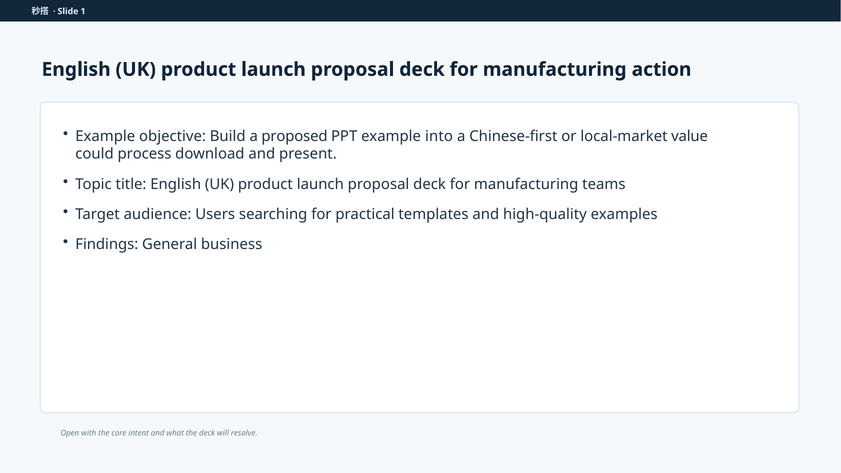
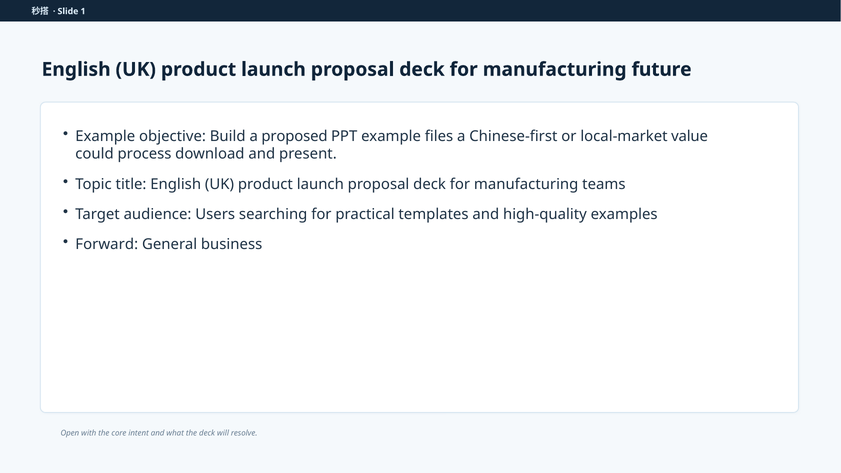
action: action -> future (662, 69)
into: into -> files (439, 136)
Findings: Findings -> Forward (107, 244)
